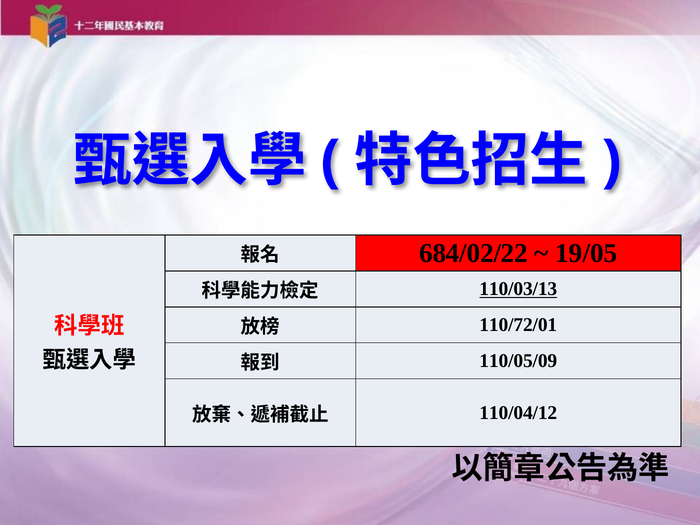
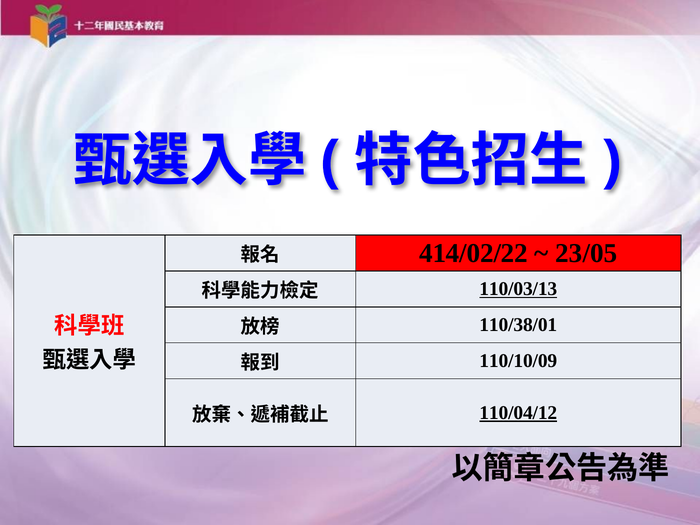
684/02/22: 684/02/22 -> 414/02/22 (474, 253)
19/05: 19/05 -> 23/05 (586, 253)
110/72/01: 110/72/01 -> 110/38/01 (518, 325)
110/05/09: 110/05/09 -> 110/10/09 (518, 361)
110/04/12 underline: none -> present (518, 413)
